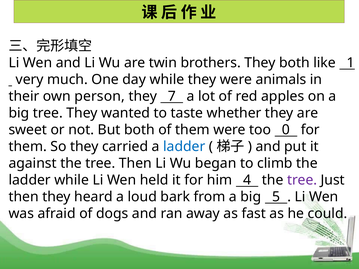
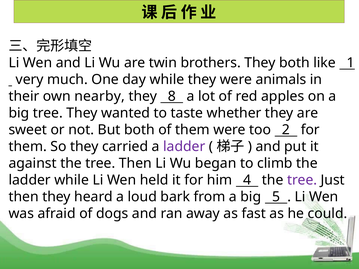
person: person -> nearby (100, 96)
7: 7 -> 8 (172, 96)
0: 0 -> 2 (286, 130)
ladder colour: blue -> purple (184, 147)
